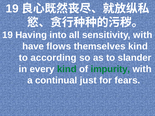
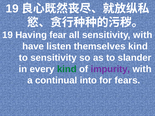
into: into -> fear (58, 35)
flows: flows -> listen (59, 46)
to according: according -> sensitivity (54, 58)
impurity colour: green -> purple (110, 69)
just: just -> into (88, 81)
